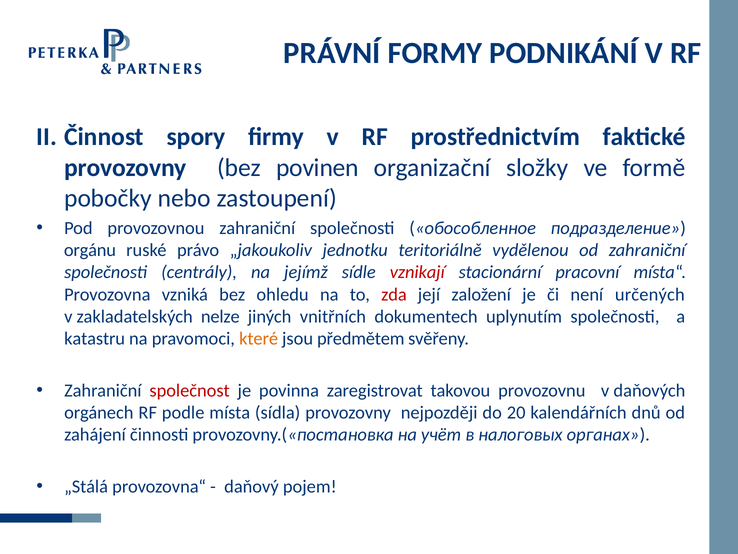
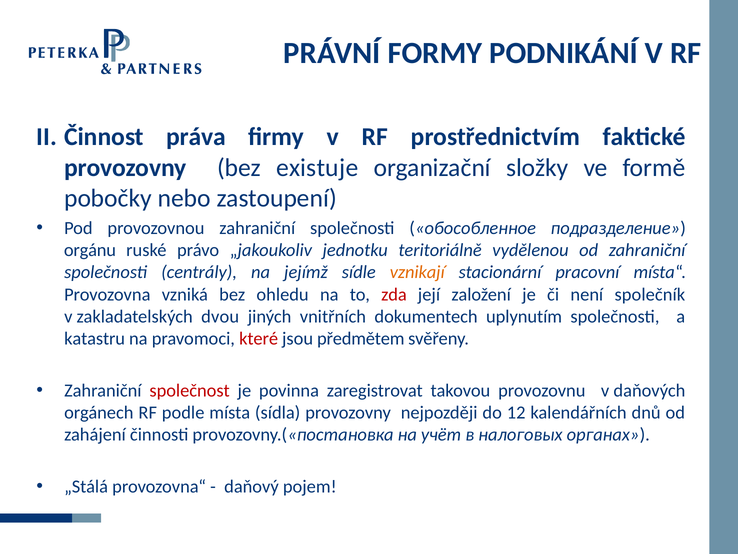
spory: spory -> práva (196, 137)
povinen: povinen -> existuje (317, 167)
vznikají colour: red -> orange (417, 272)
určených: určených -> společník (650, 294)
nelze: nelze -> dvou (220, 316)
které colour: orange -> red (259, 338)
20: 20 -> 12 (516, 412)
